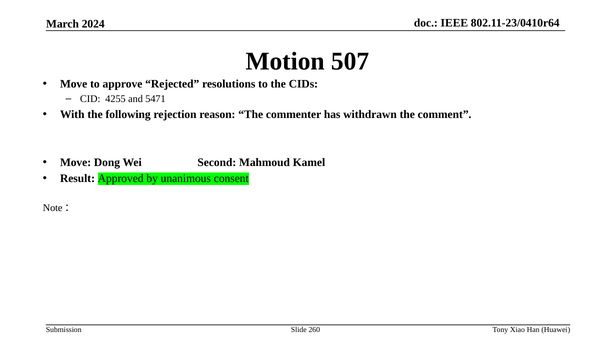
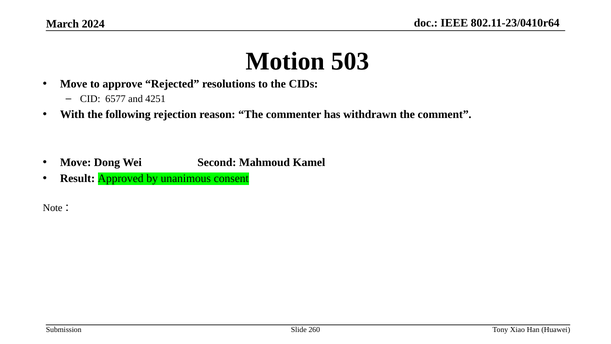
507: 507 -> 503 (350, 61)
4255: 4255 -> 6577 (116, 99)
5471: 5471 -> 4251 (156, 99)
